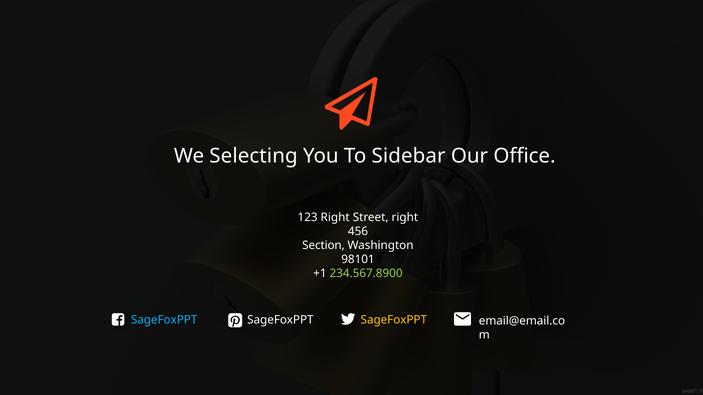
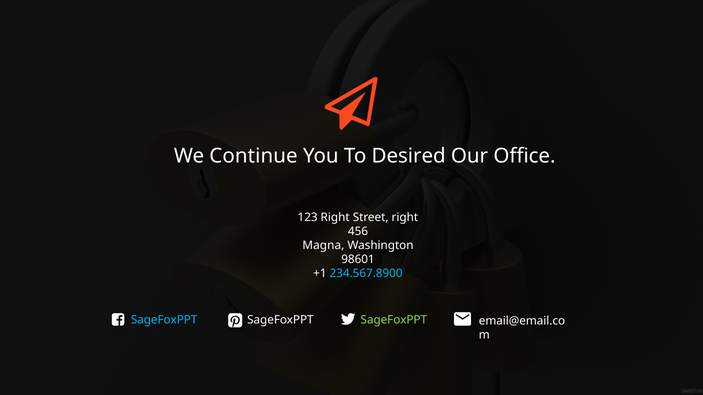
Selecting: Selecting -> Continue (254, 156)
Sidebar: Sidebar -> Desired (409, 156)
Section: Section -> Magna (323, 246)
98101: 98101 -> 98601 (358, 260)
234.567.8900 colour: light green -> light blue (366, 274)
SageFoxPPT colour: yellow -> light green (394, 320)
